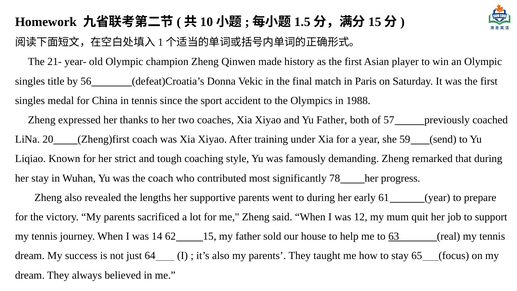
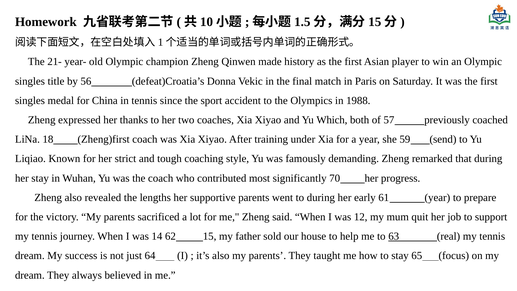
Yu Father: Father -> Which (332, 120)
20: 20 -> 18 (48, 139)
78: 78 -> 70 (335, 178)
